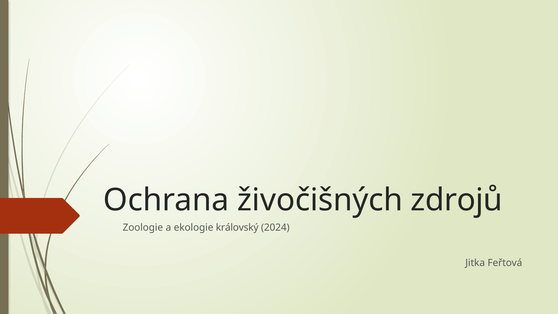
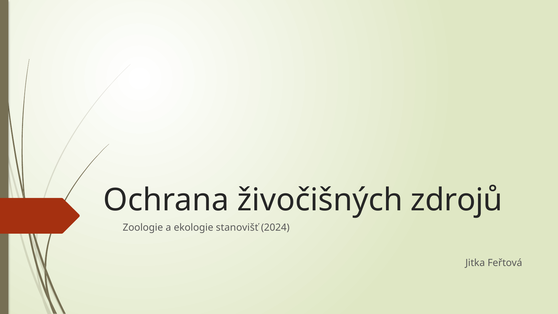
královský: královský -> stanovišť (237, 227)
